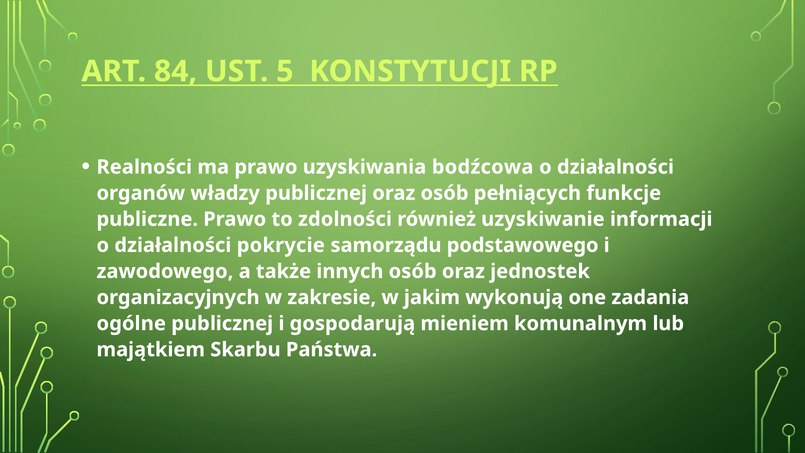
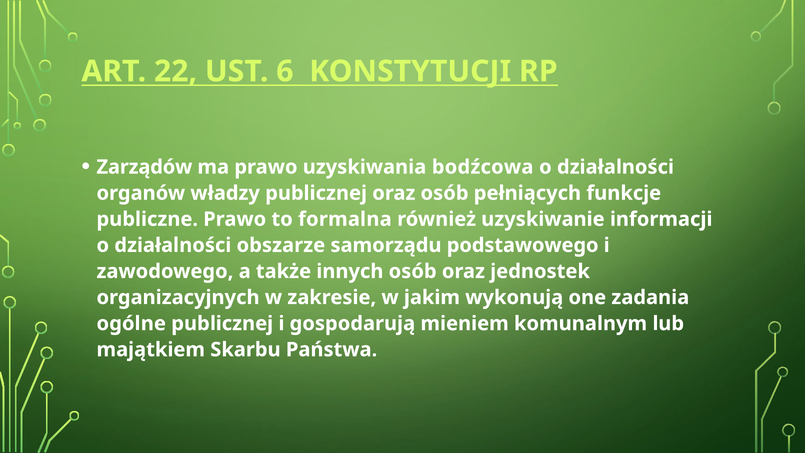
84: 84 -> 22 (176, 71)
5: 5 -> 6 (285, 71)
Realności: Realności -> Zarządów (144, 167)
zdolności: zdolności -> formalna (345, 219)
pokrycie: pokrycie -> obszarze (281, 245)
